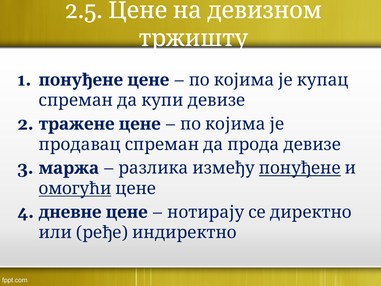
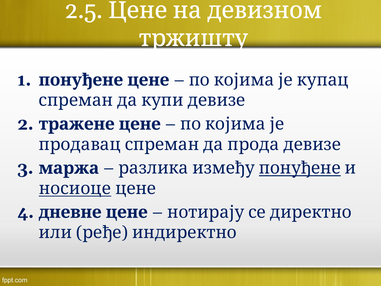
омогући: омогући -> носиоце (75, 188)
